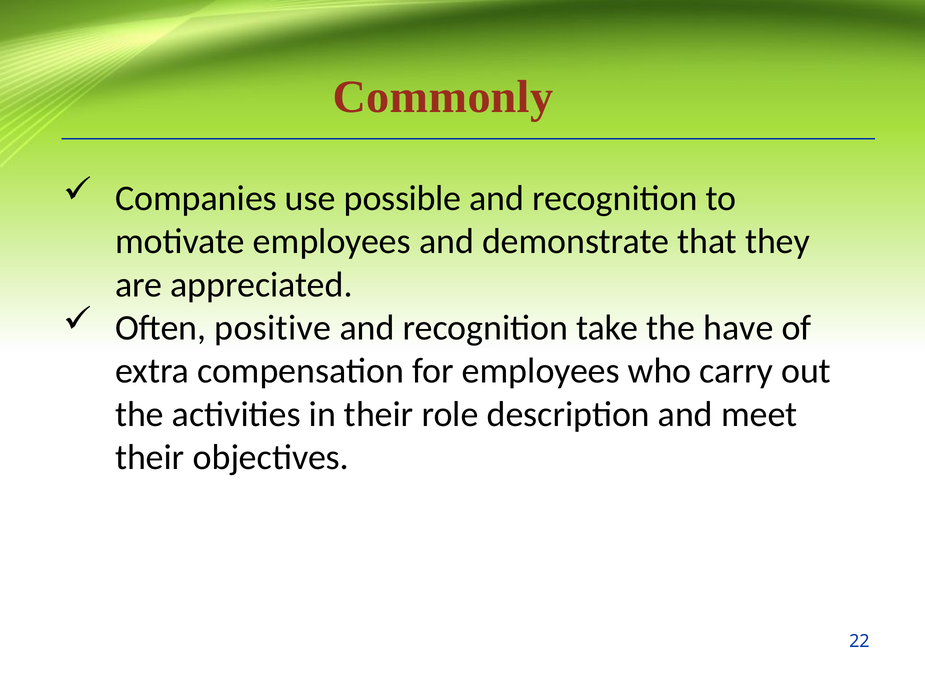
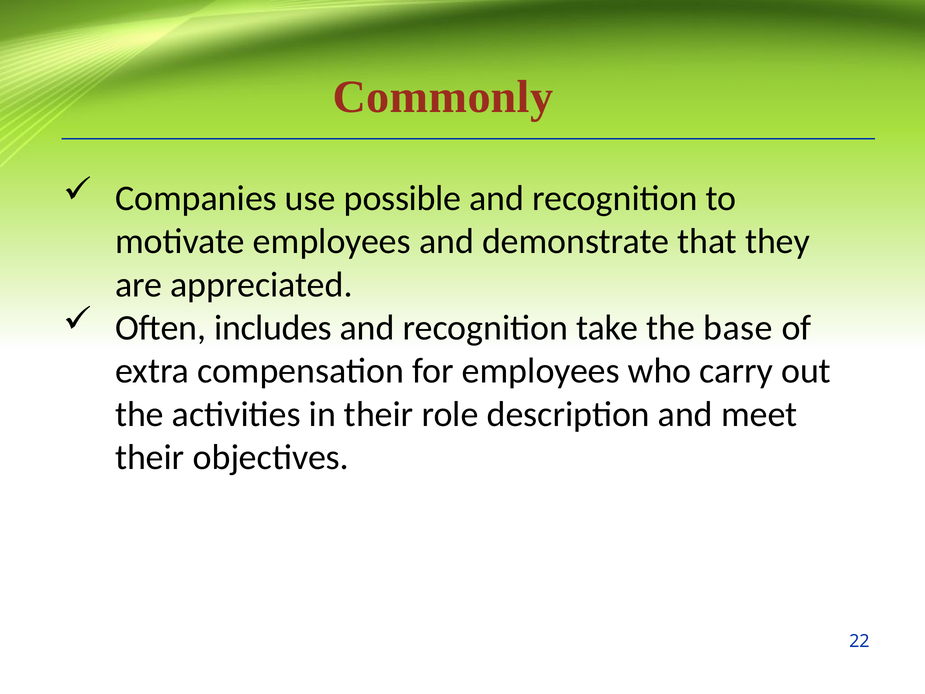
positive: positive -> includes (273, 328)
have: have -> base (738, 328)
